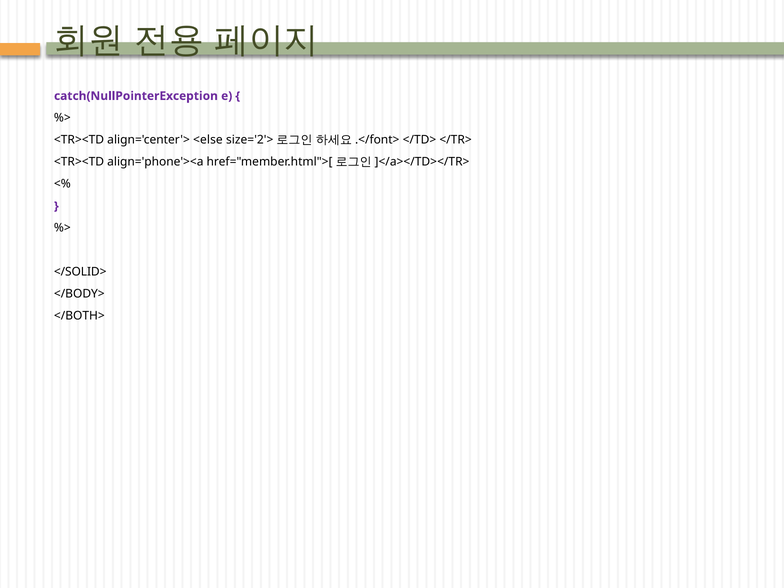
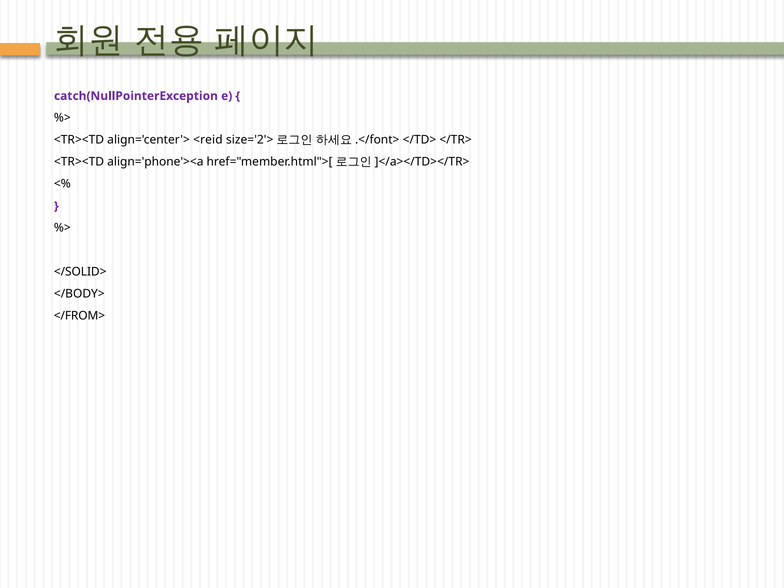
<else: <else -> <reid (208, 140)
</BOTH>: </BOTH> -> </FROM> (79, 316)
